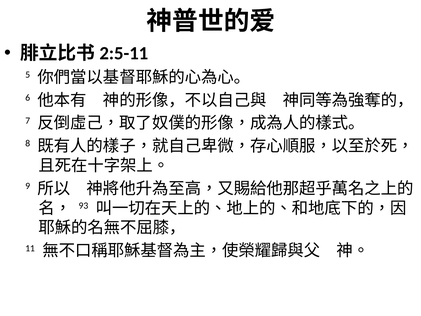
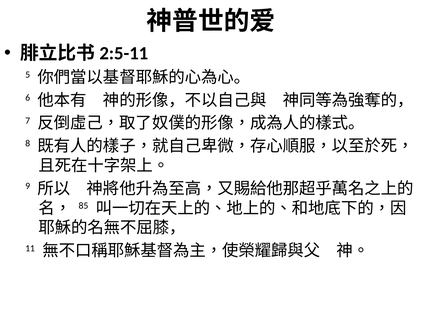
93: 93 -> 85 (83, 206)
